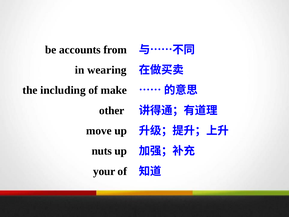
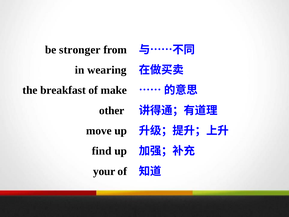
accounts: accounts -> stronger (80, 50)
including: including -> breakfast (63, 90)
nuts: nuts -> find (102, 151)
